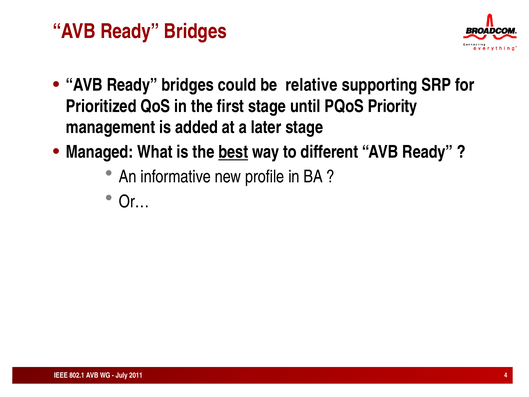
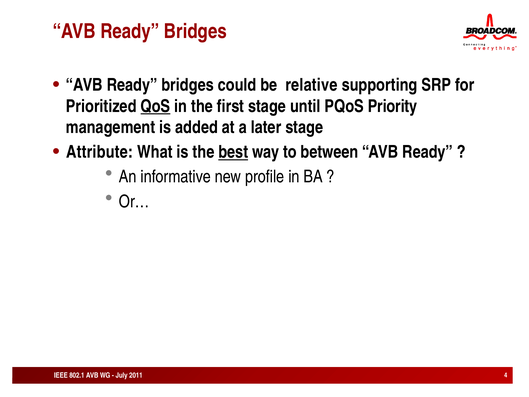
QoS underline: none -> present (155, 106)
Managed: Managed -> Attribute (99, 152)
different: different -> between (329, 152)
